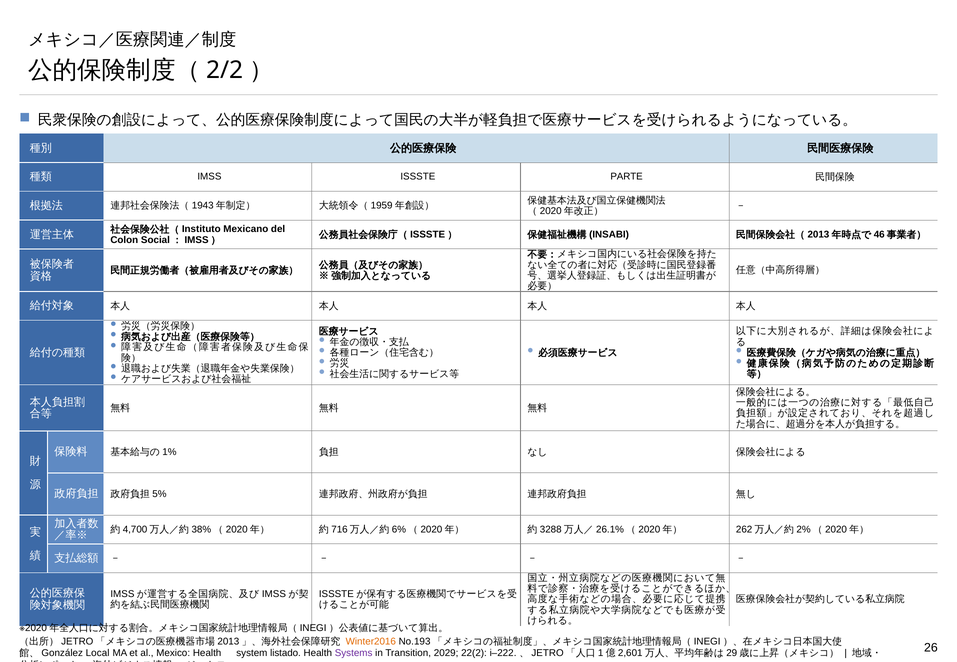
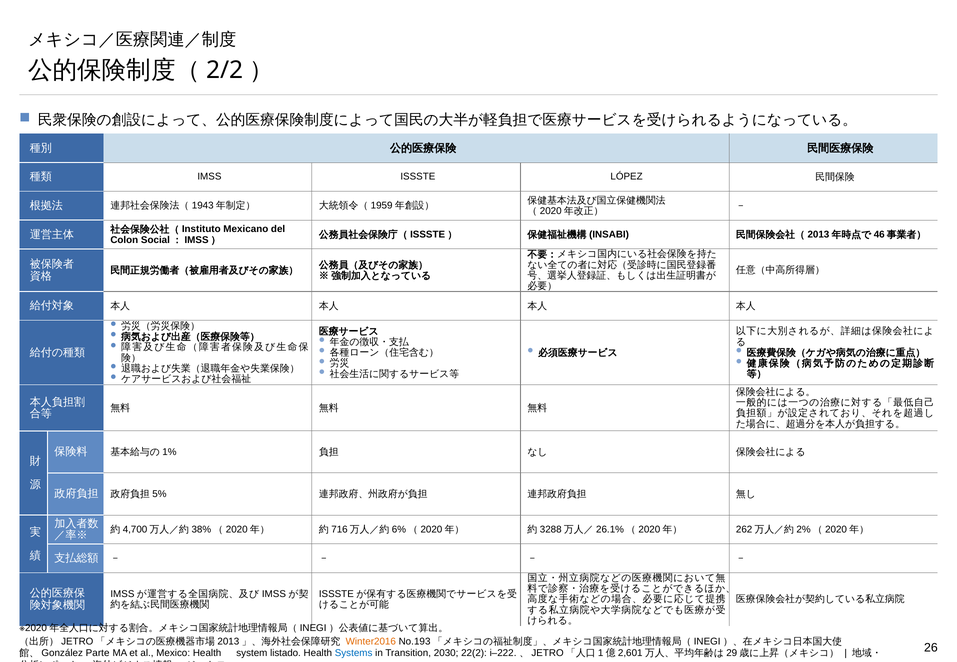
PARTE: PARTE -> LÓPEZ (627, 177)
Local: Local -> Parte (98, 654)
Systems colour: purple -> blue (354, 654)
2029: 2029 -> 2030 (446, 654)
